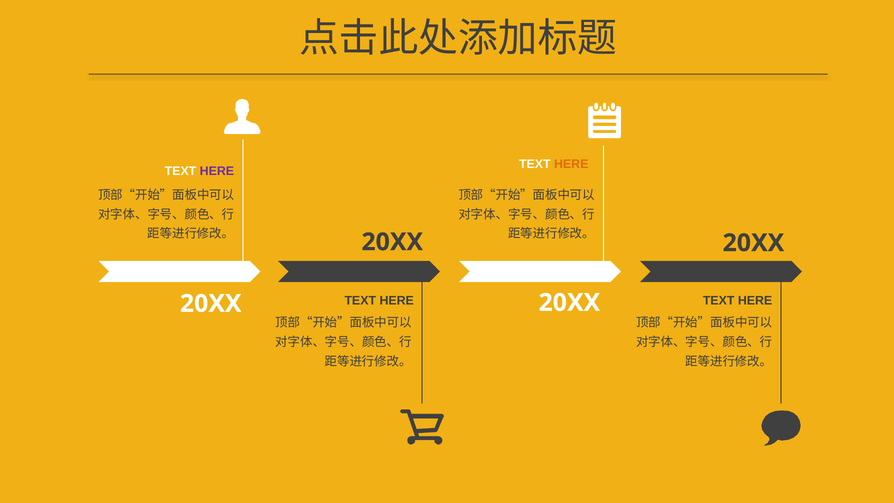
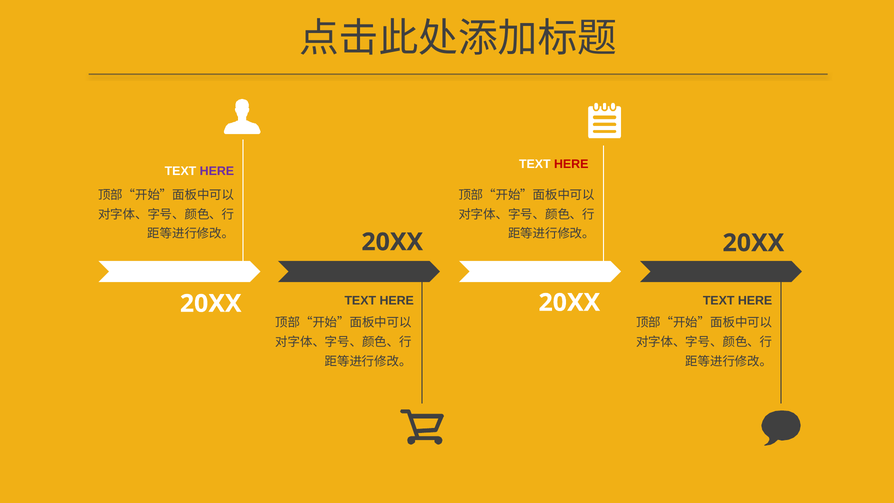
HERE colour: orange -> red (571, 164)
